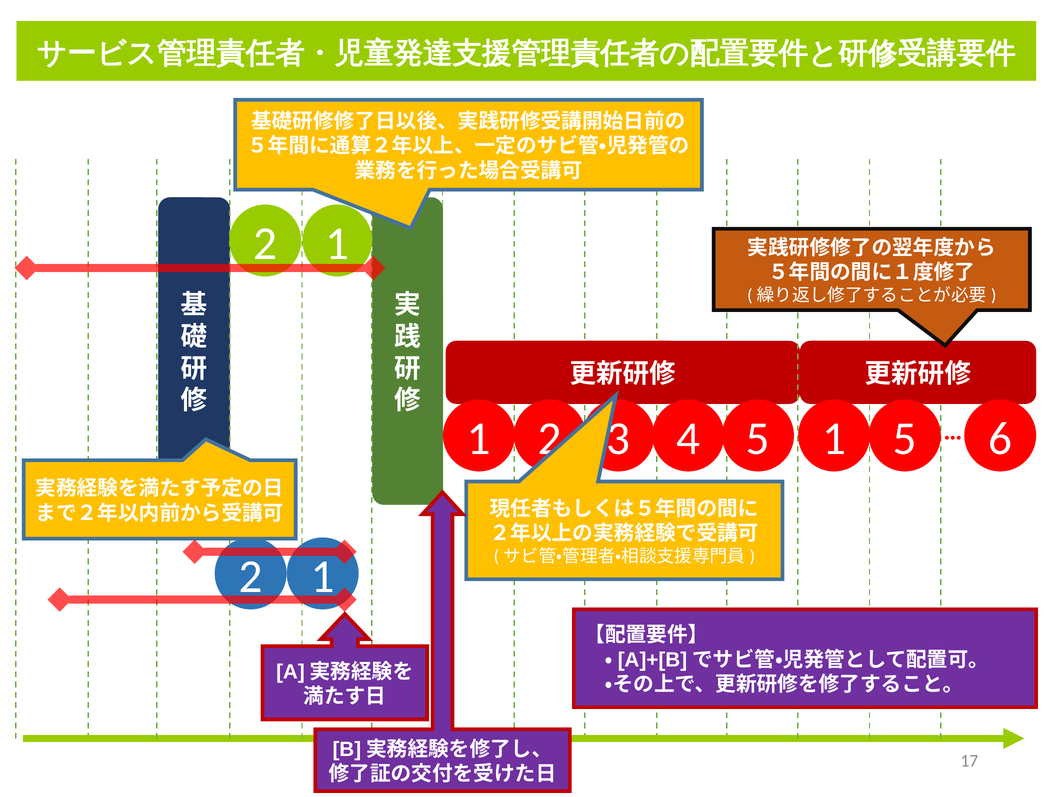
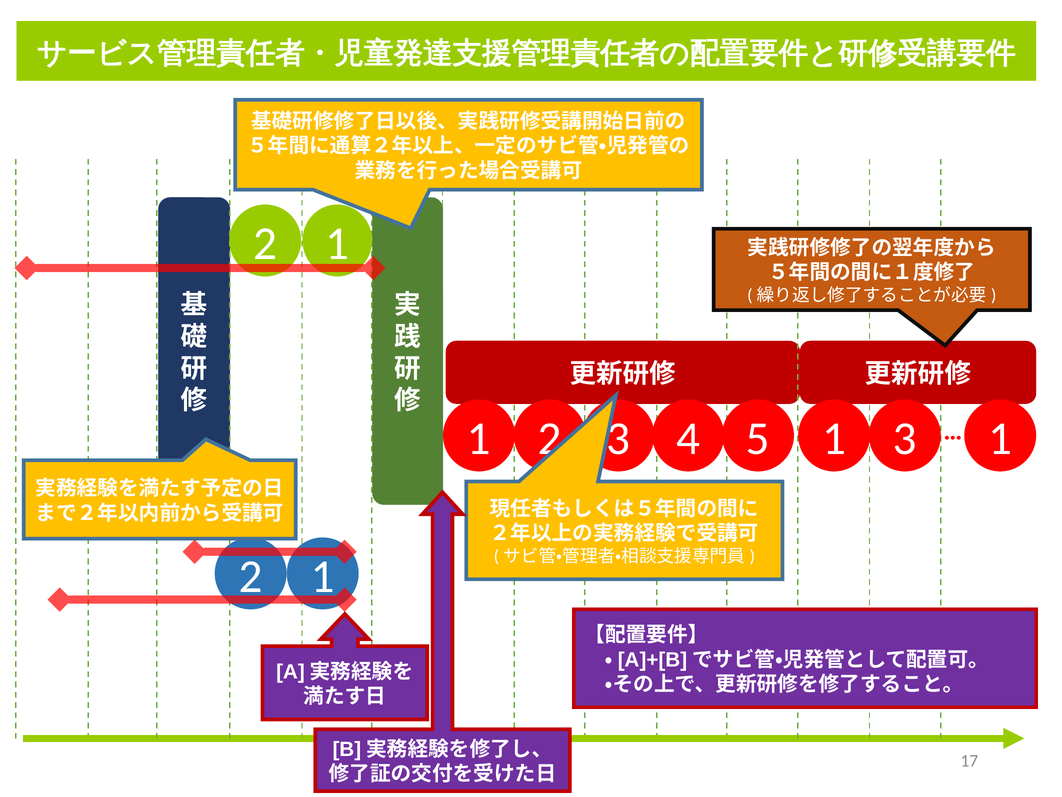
1 5: 5 -> 3 (905, 438)
5 6: 6 -> 1 (1000, 438)
